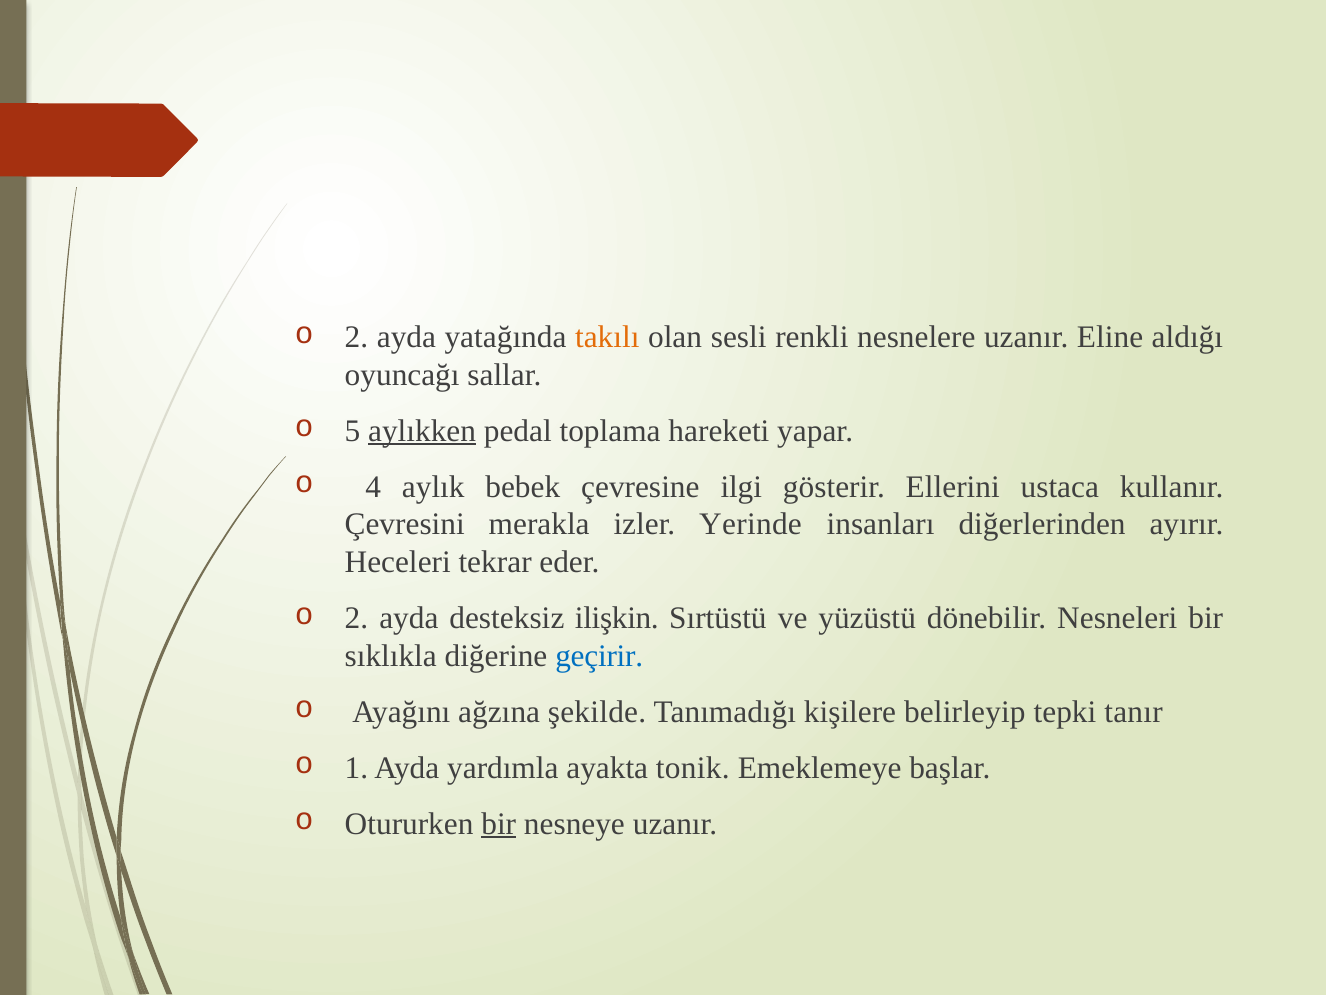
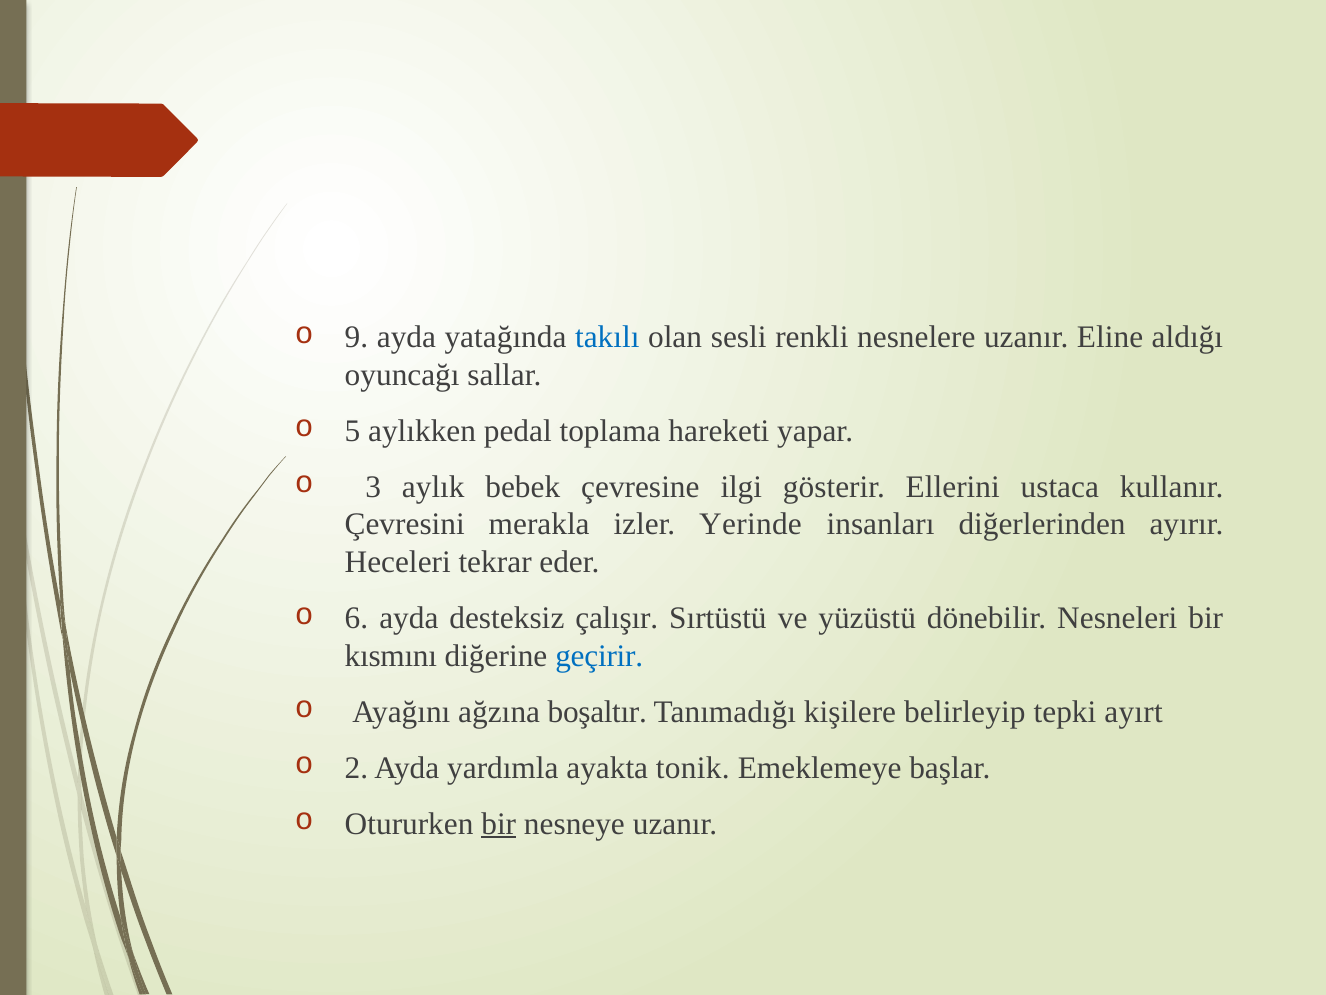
2: 2 -> 9 (356, 337)
takılı colour: orange -> blue (607, 337)
aylıkken underline: present -> none (422, 431)
4: 4 -> 3 (373, 487)
2: 2 -> 6 (356, 618)
ilişkin: ilişkin -> çalışır (617, 618)
sıklıkla: sıklıkla -> kısmını (391, 655)
şekilde: şekilde -> boşaltır (597, 711)
tanır: tanır -> ayırt (1134, 711)
1: 1 -> 2 (356, 767)
